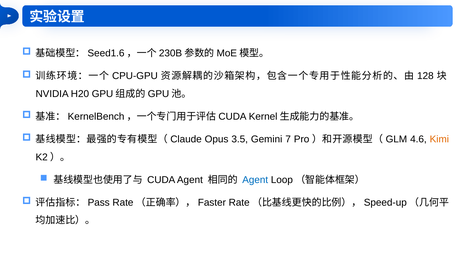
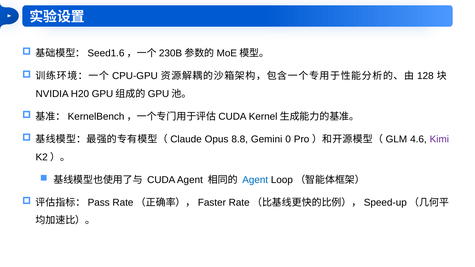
3.5: 3.5 -> 8.8 (240, 139)
7: 7 -> 0 (288, 139)
Kimi colour: orange -> purple (439, 139)
